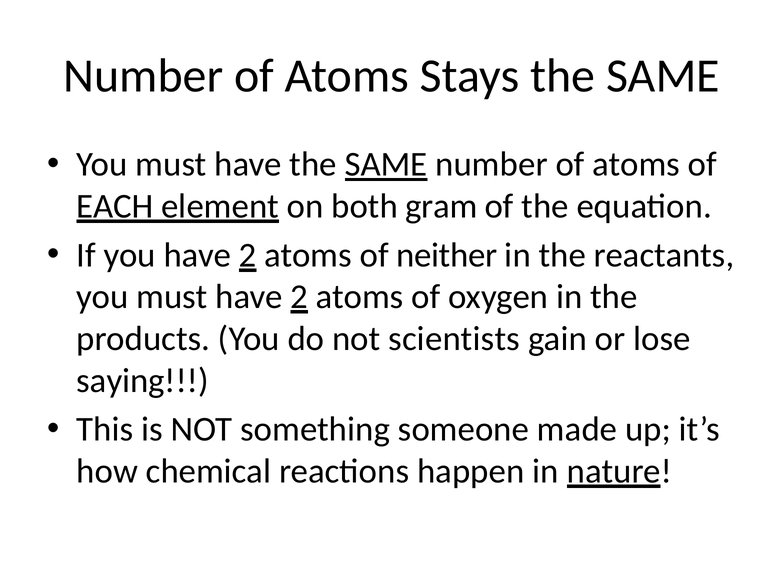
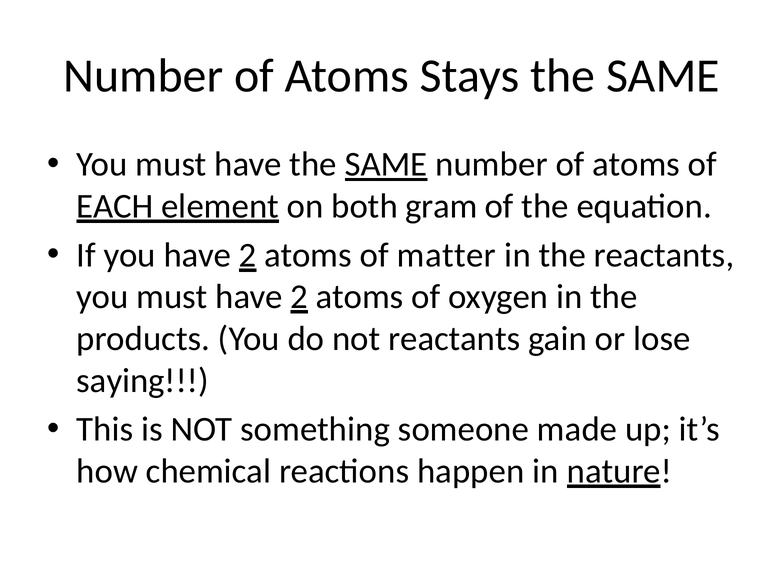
neither: neither -> matter (446, 255)
not scientists: scientists -> reactants (454, 339)
